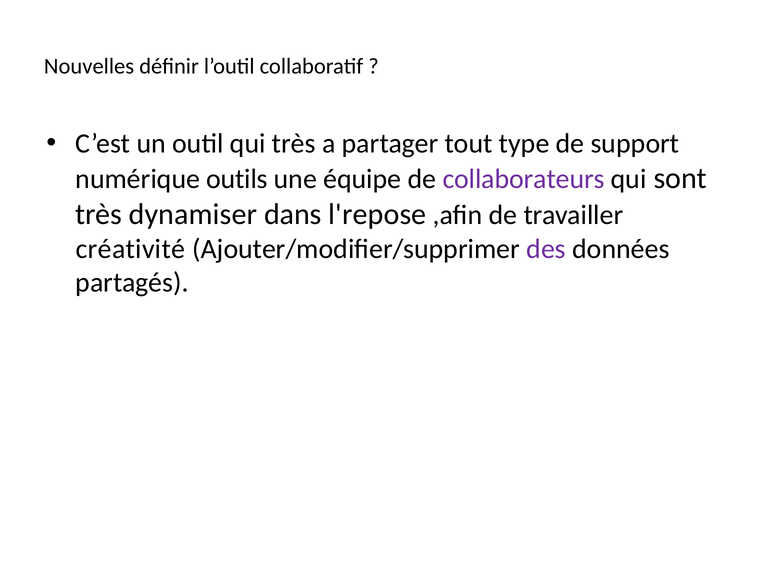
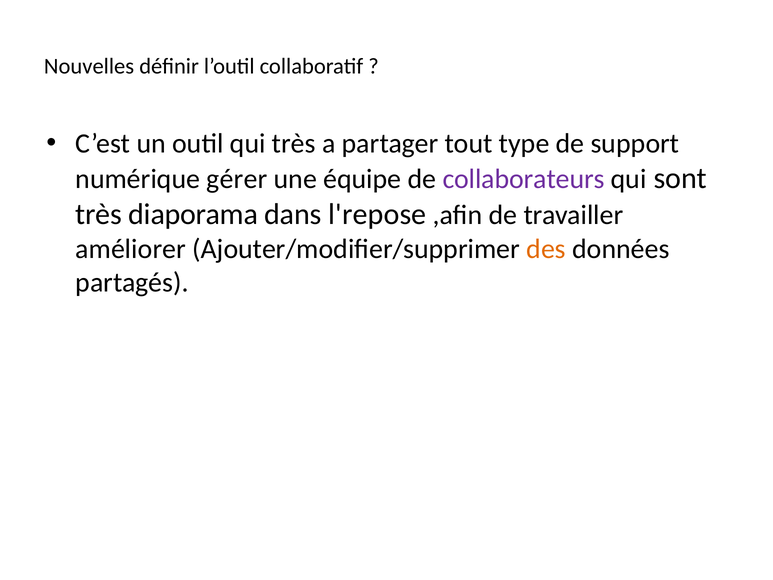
outils: outils -> gérer (237, 179)
dynamiser: dynamiser -> diaporama (193, 214)
créativité: créativité -> améliorer (131, 249)
des colour: purple -> orange (546, 249)
